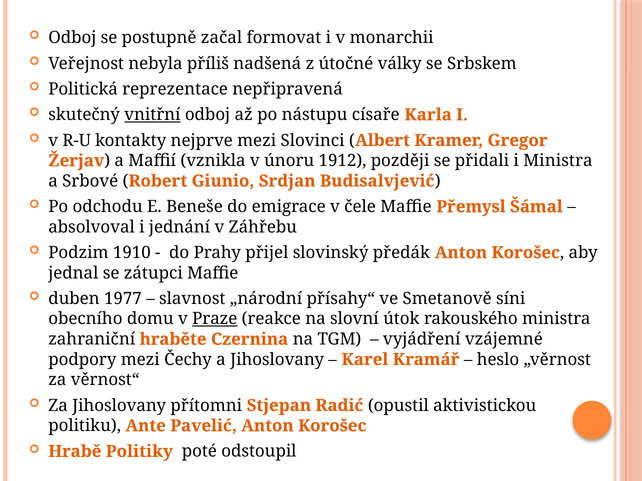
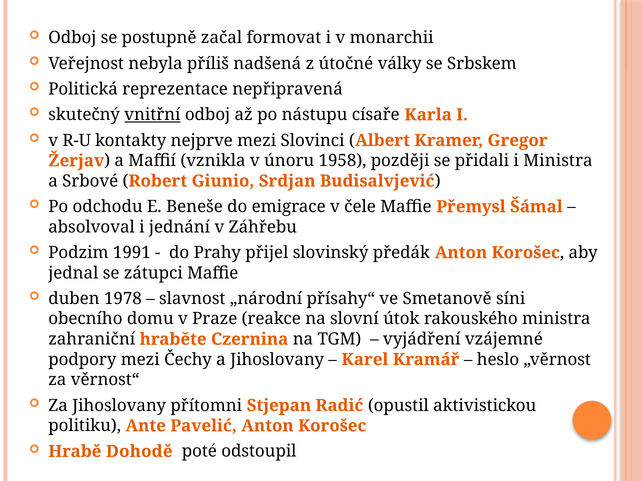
1912: 1912 -> 1958 (343, 161)
1910: 1910 -> 1991 (132, 253)
1977: 1977 -> 1978 (123, 299)
Praze underline: present -> none (215, 319)
Politiky: Politiky -> Dohodě (139, 452)
